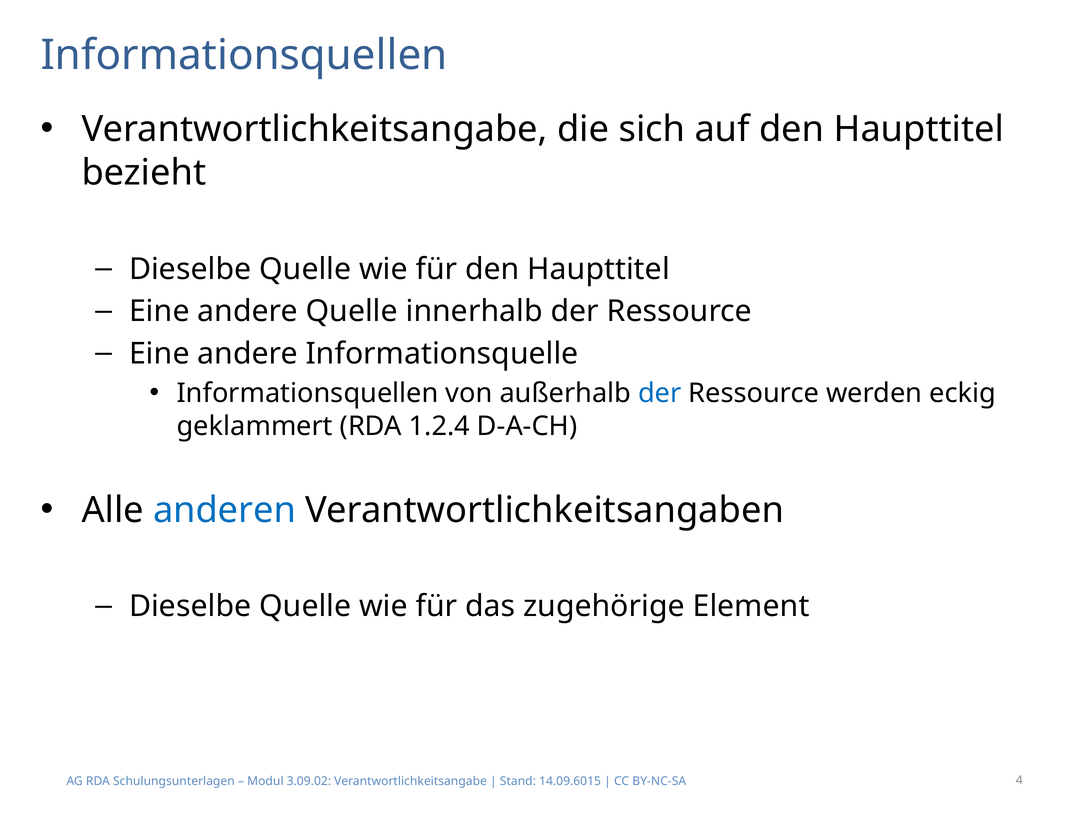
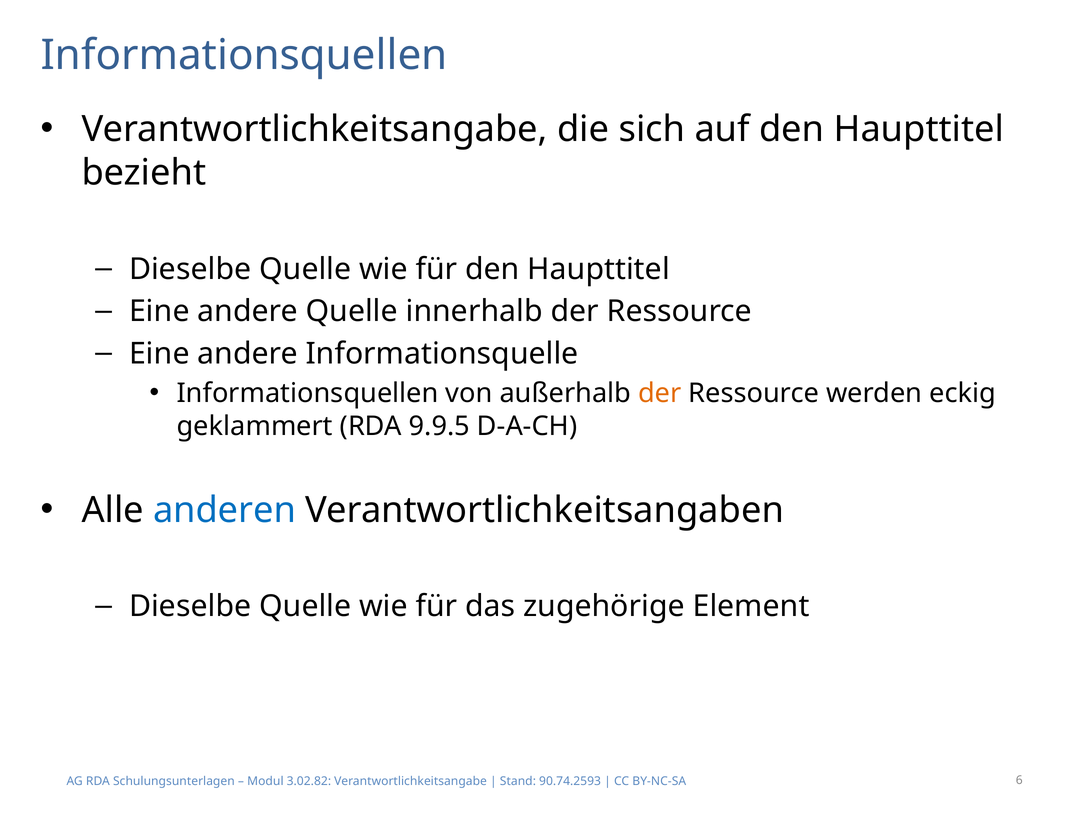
der colour: blue -> orange (660, 393)
1.2.4: 1.2.4 -> 9.9.5 (439, 426)
3.09.02: 3.09.02 -> 3.02.82 (309, 781)
14.09.6015: 14.09.6015 -> 90.74.2593 (570, 781)
4: 4 -> 6 (1019, 780)
